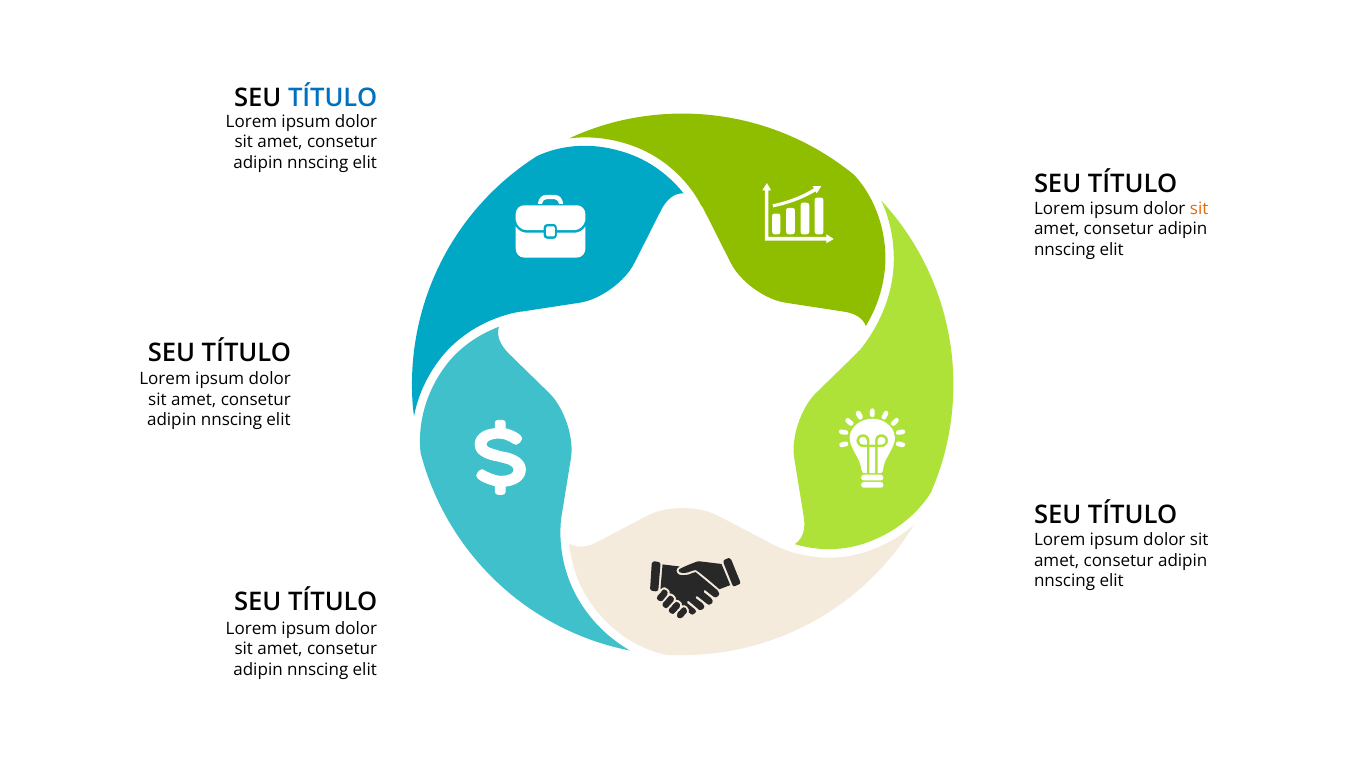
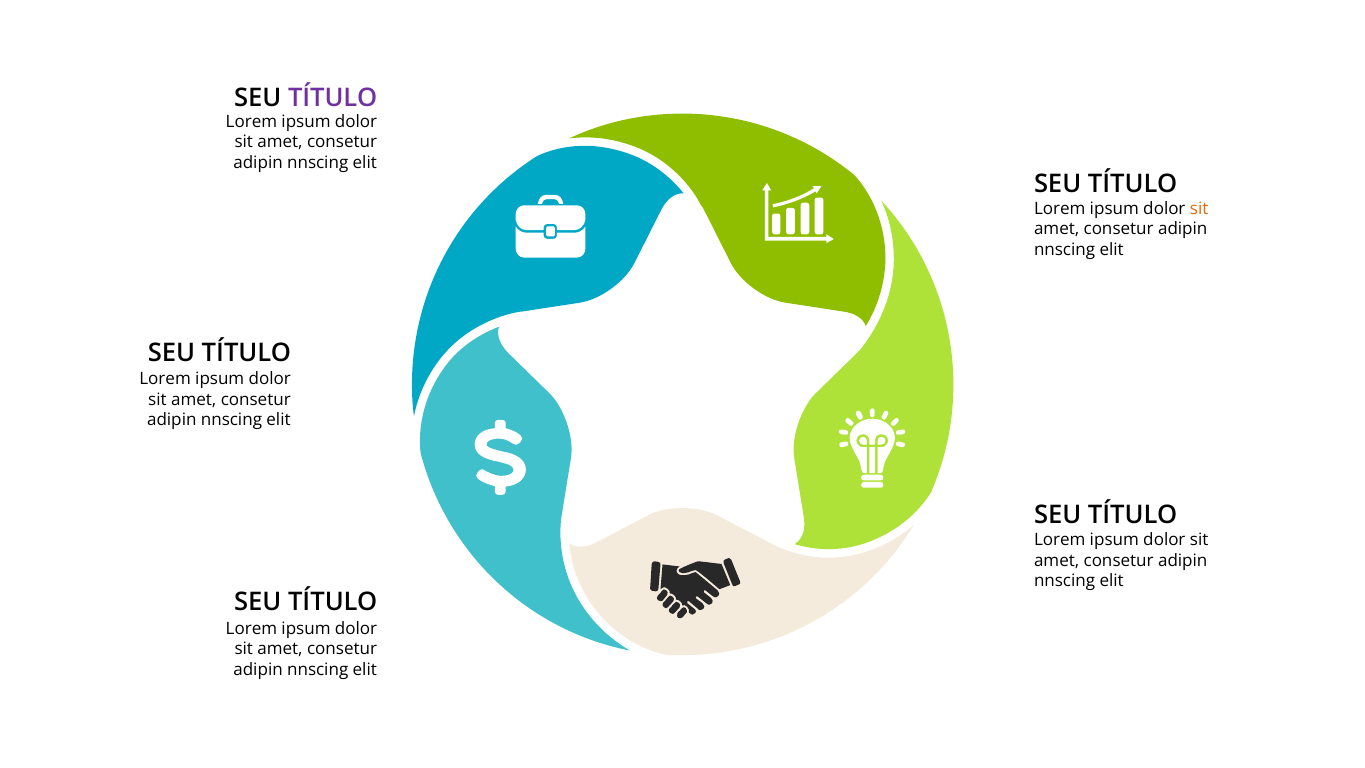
TÍTULO colour: blue -> purple (333, 98)
